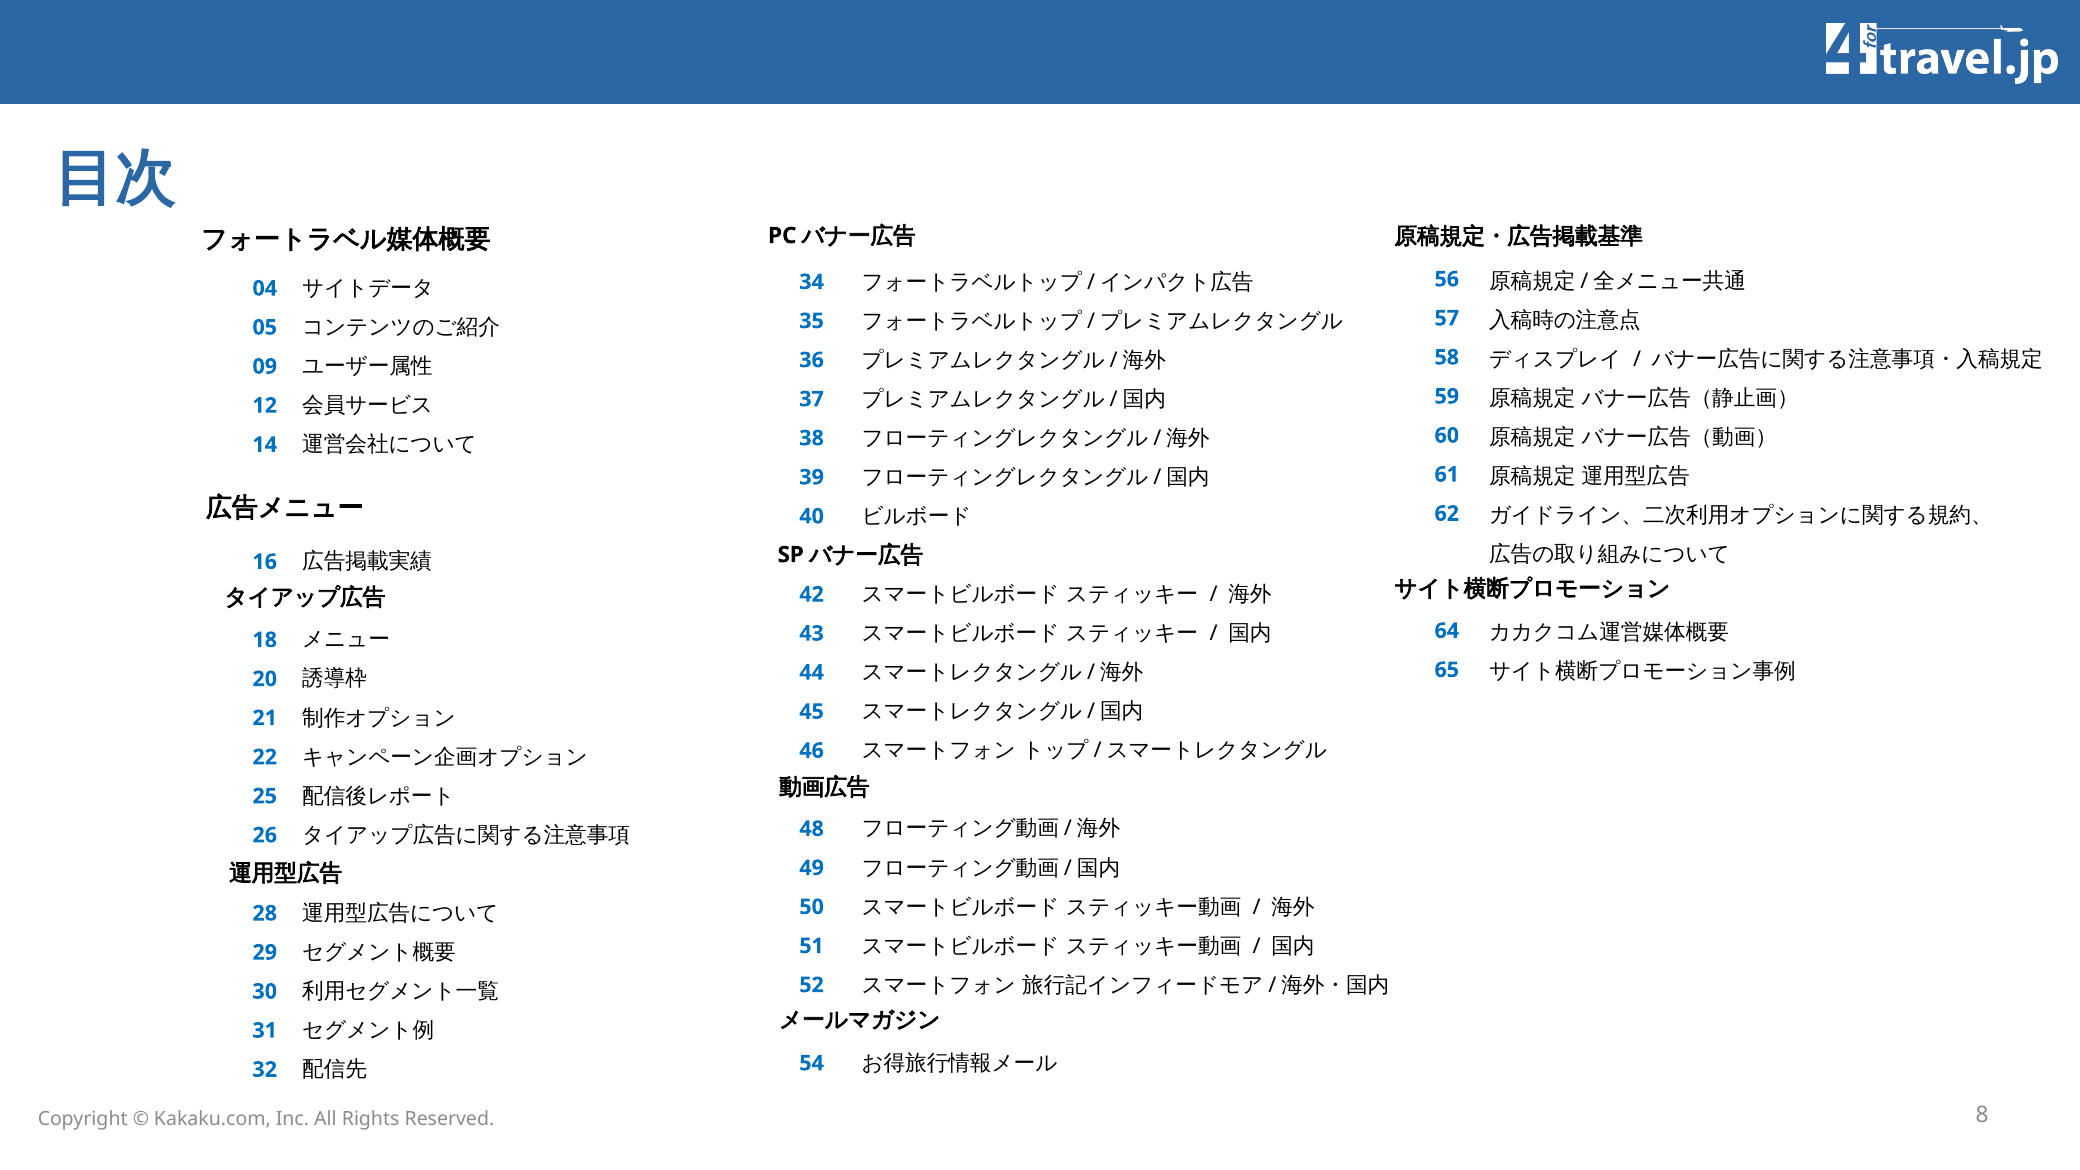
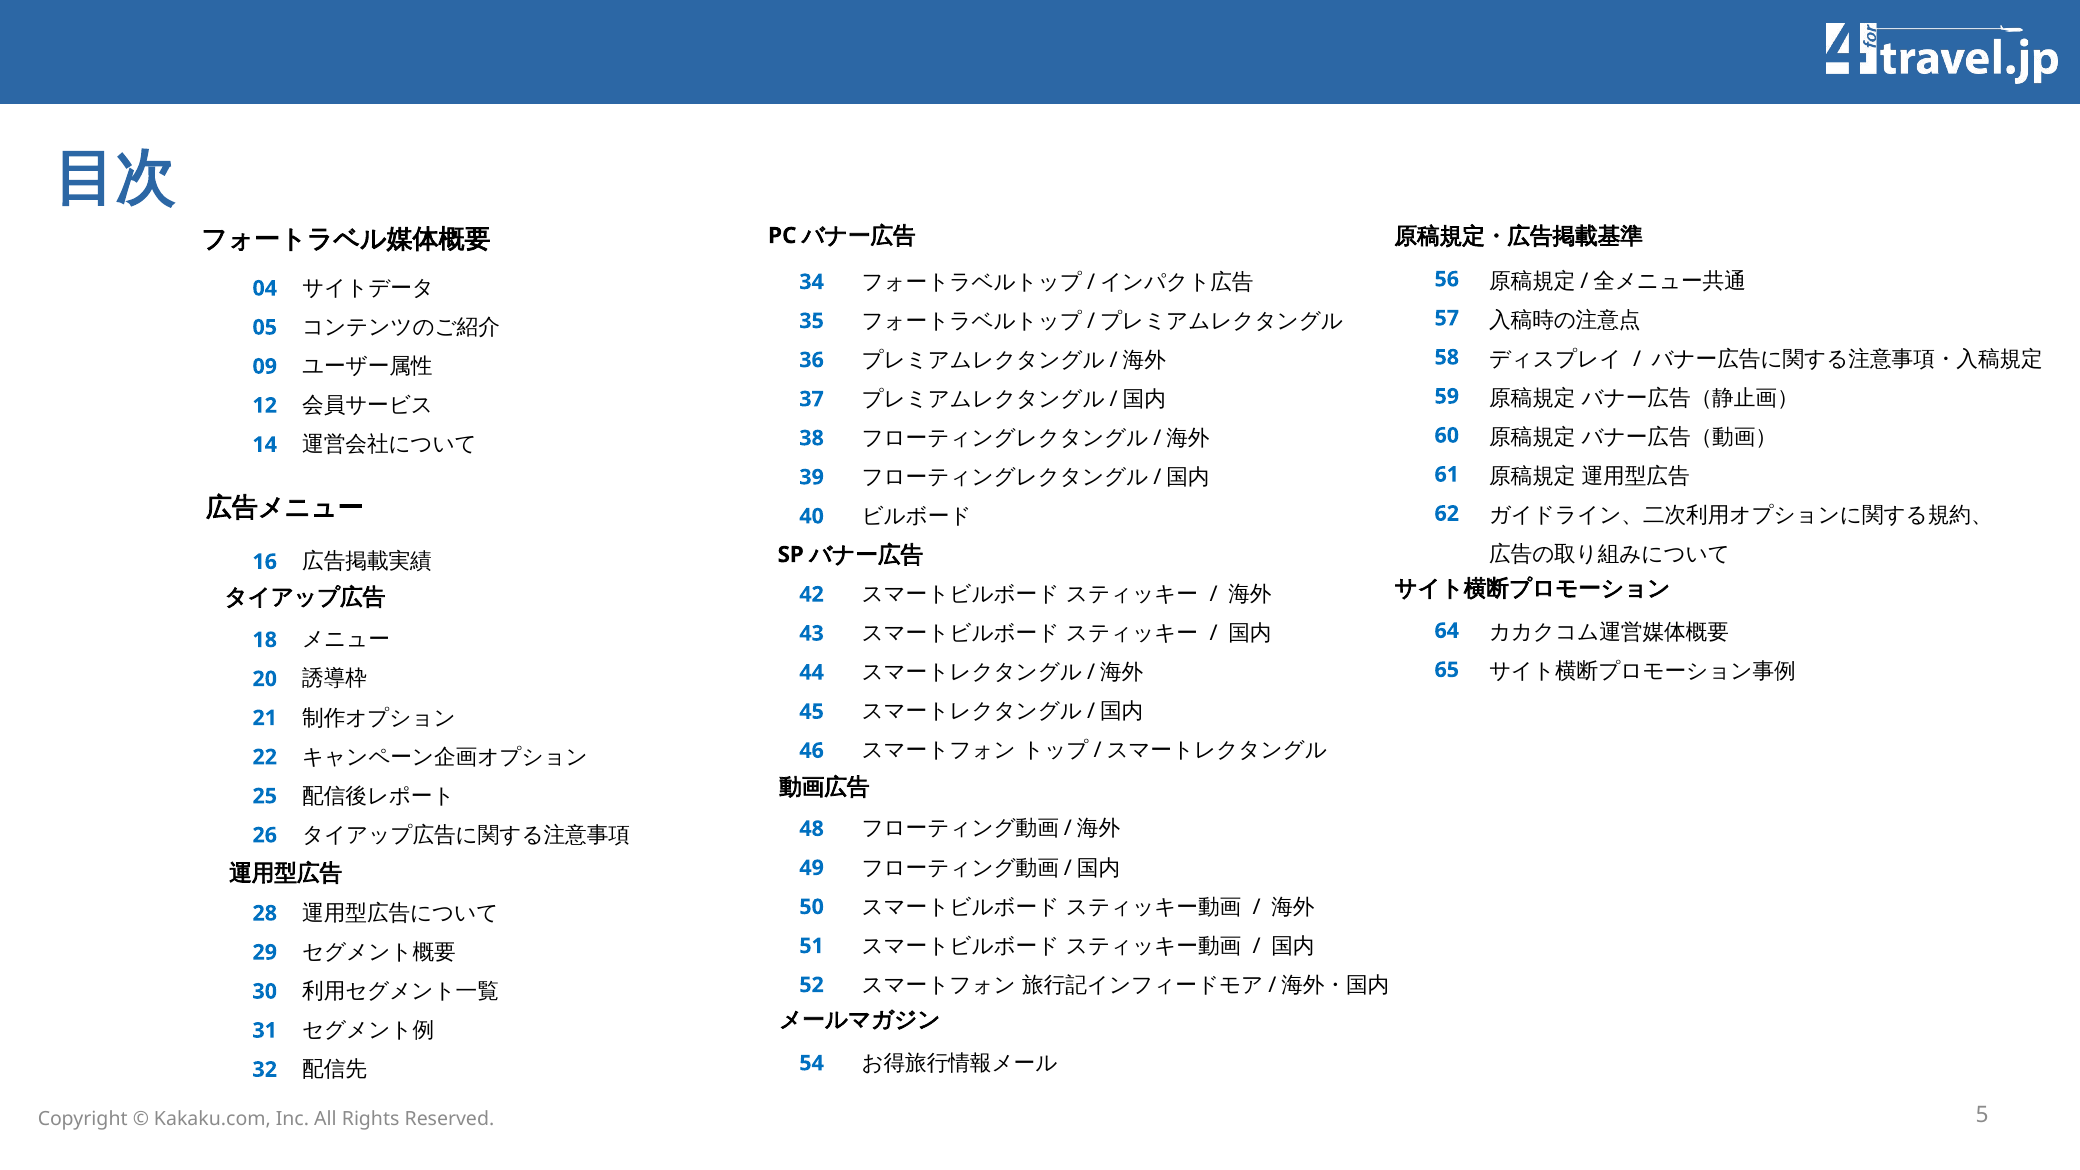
8: 8 -> 5 (1982, 1115)
